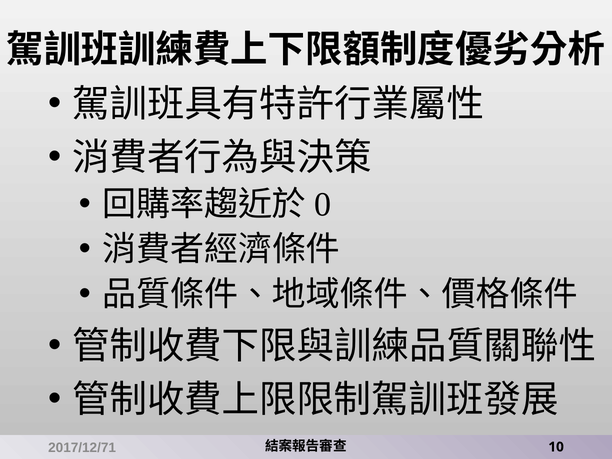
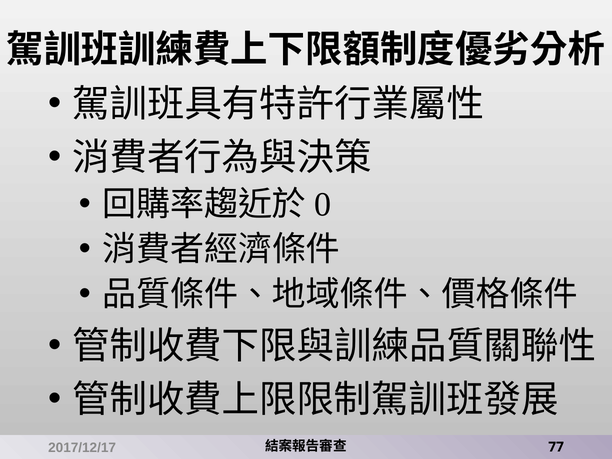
10: 10 -> 77 (556, 447)
2017/12/71: 2017/12/71 -> 2017/12/17 (82, 448)
